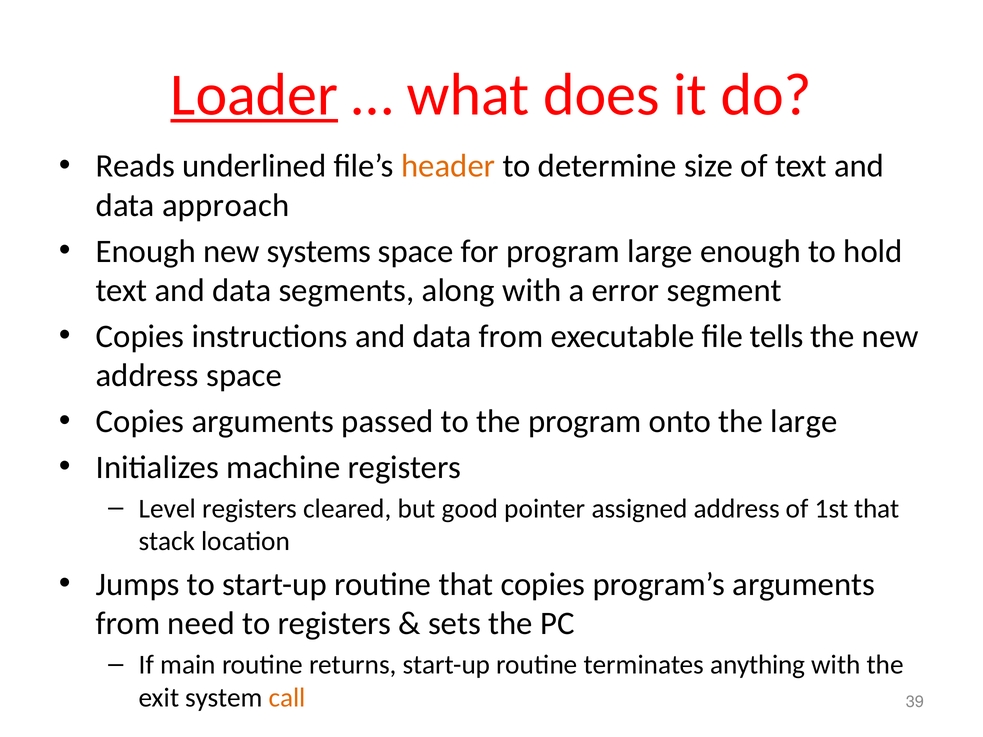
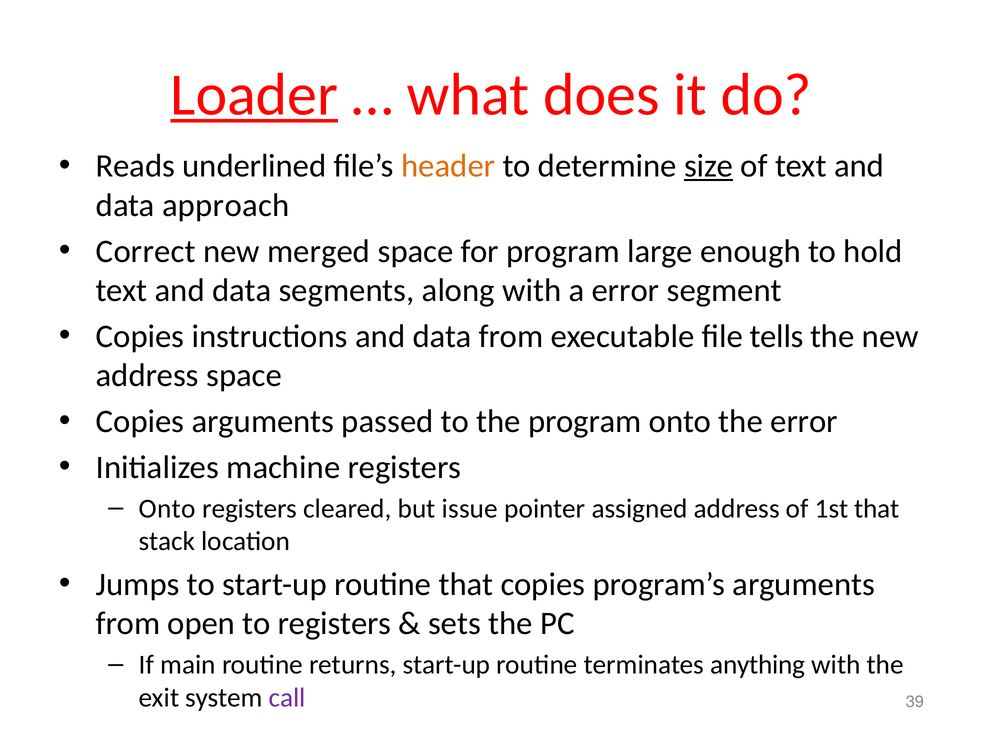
size underline: none -> present (709, 166)
Enough: Enough -> Correct (146, 251)
systems: systems -> merged (319, 251)
the large: large -> error (804, 422)
Level: Level -> Onto (167, 509)
good: good -> issue (470, 509)
need: need -> open (201, 624)
call colour: orange -> purple (287, 698)
